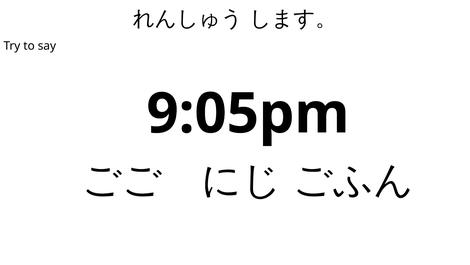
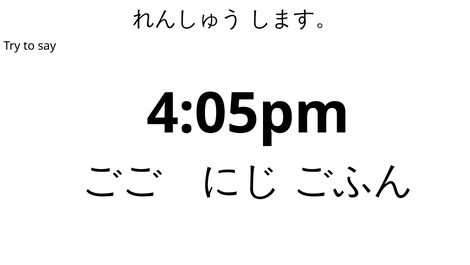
9:05pm: 9:05pm -> 4:05pm (248, 114)
